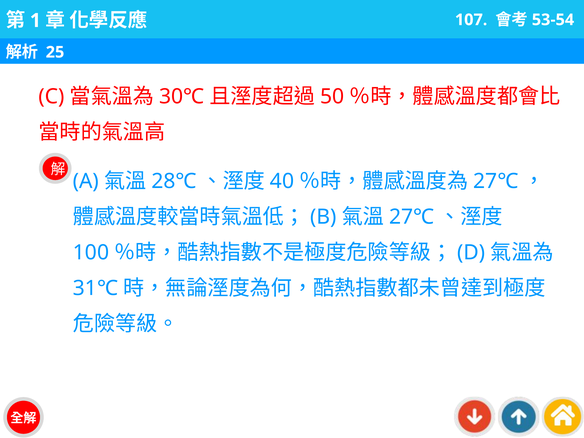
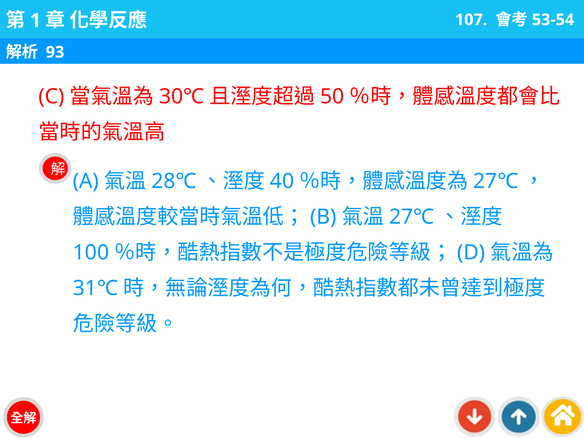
25: 25 -> 93 (55, 52)
